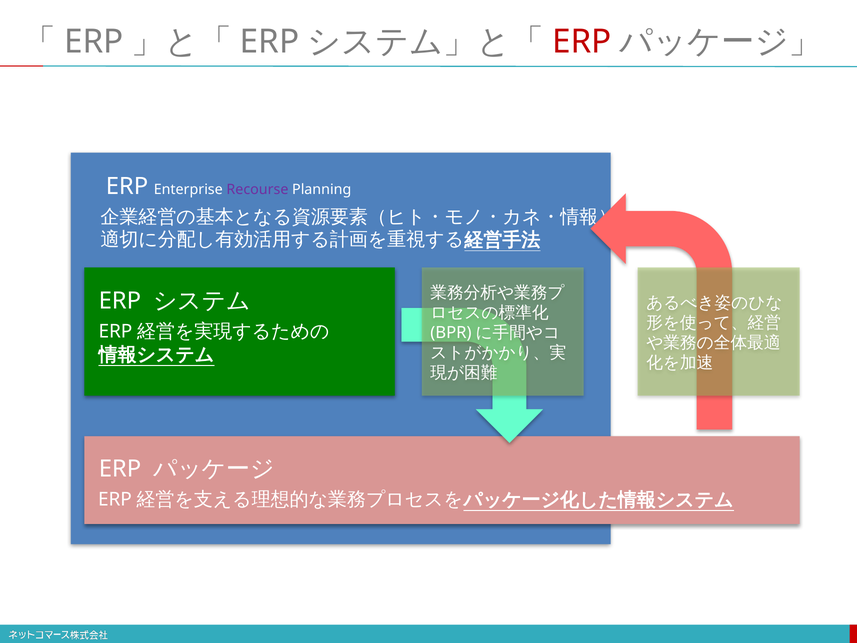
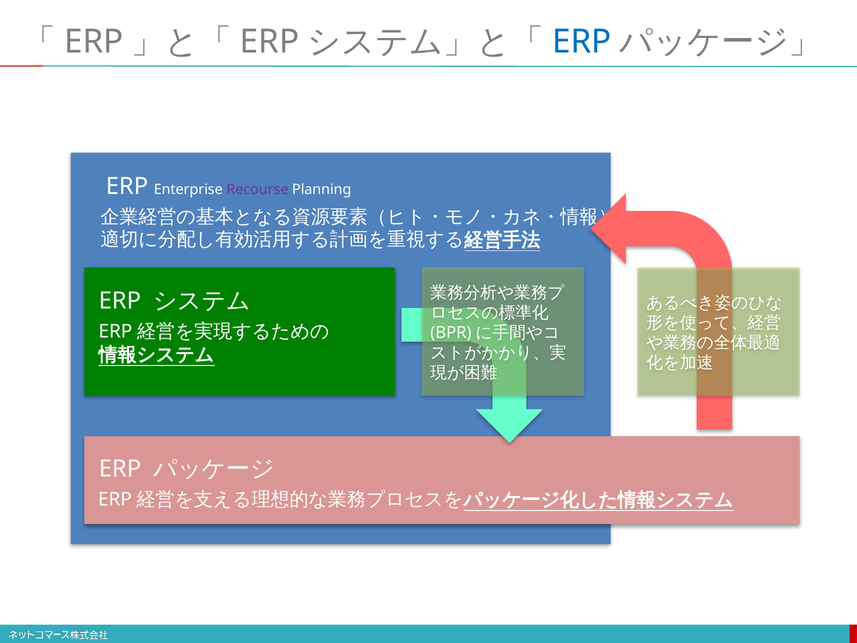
ERP colour: red -> blue (582, 42)
